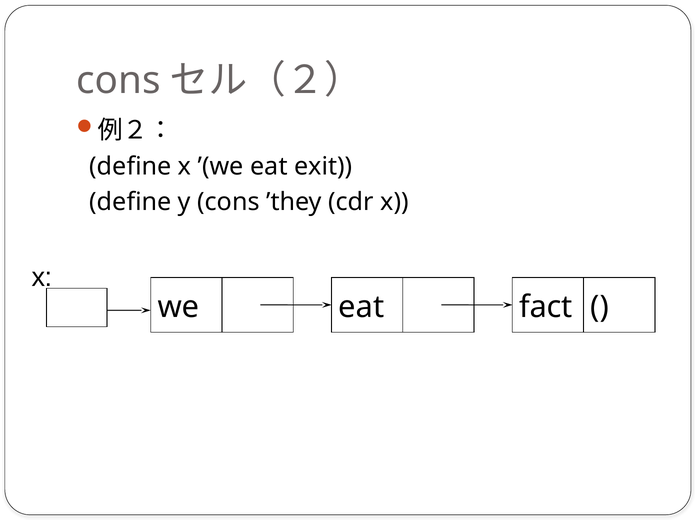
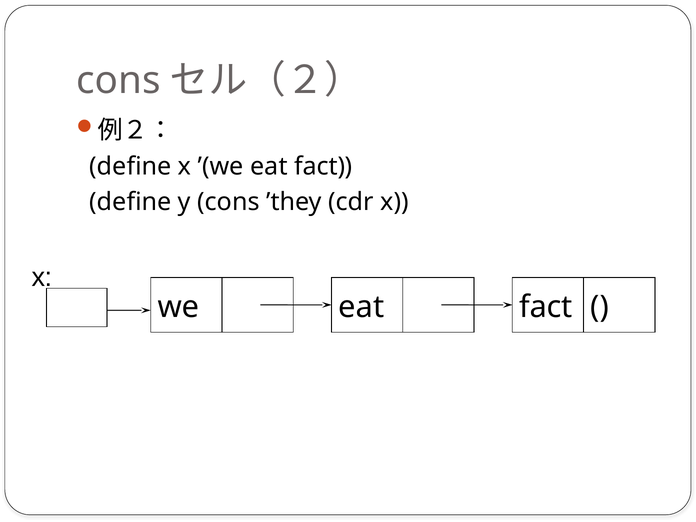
’(we eat exit: exit -> fact (323, 166)
